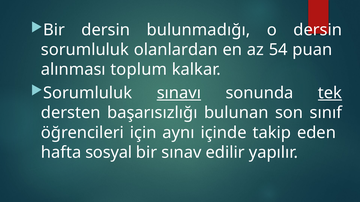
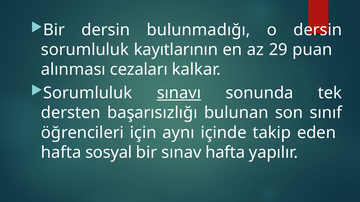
olanlardan: olanlardan -> kayıtlarının (176, 50)
54: 54 -> 29 (278, 50)
toplum: toplum -> cezaları (139, 70)
tek underline: present -> none (330, 93)
sınav edilir: edilir -> hafta (225, 153)
